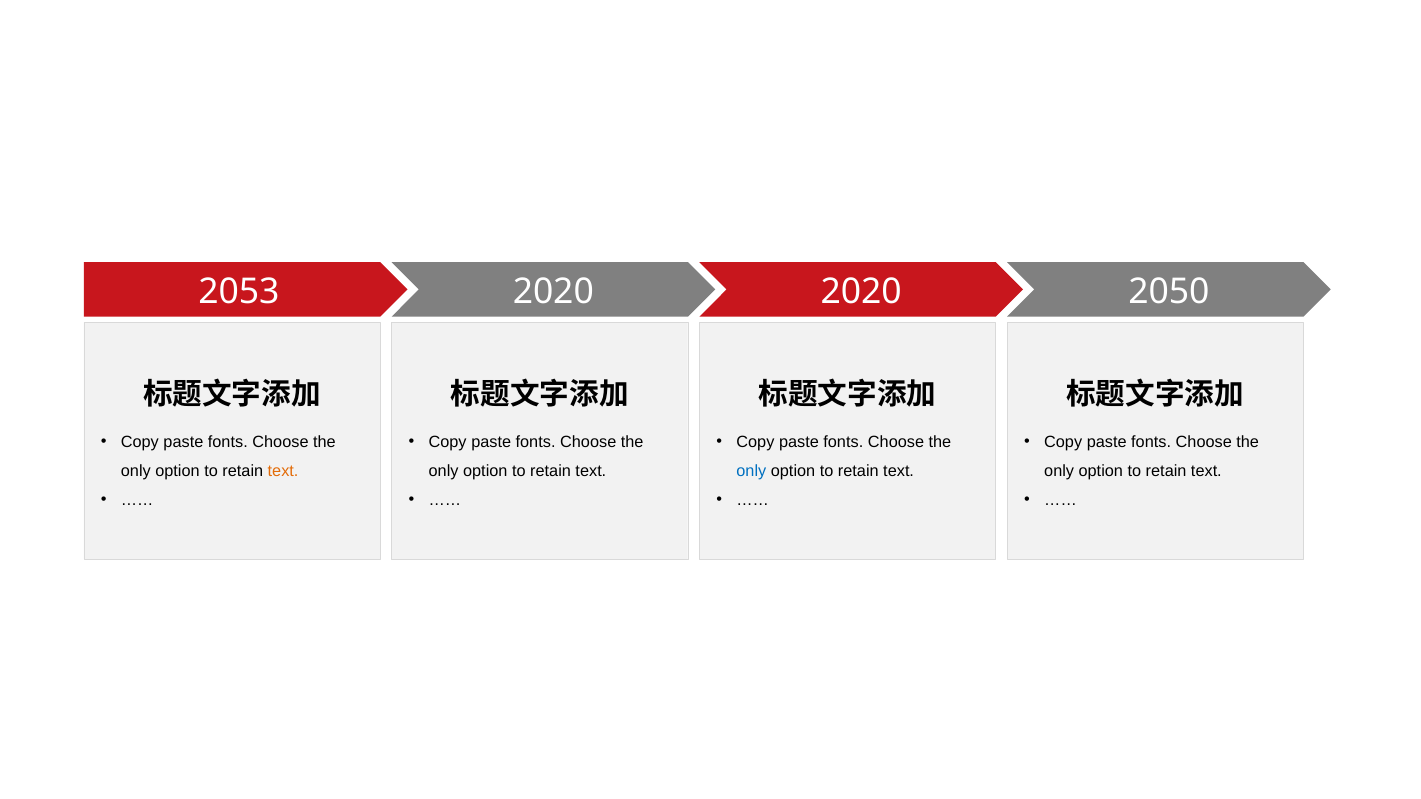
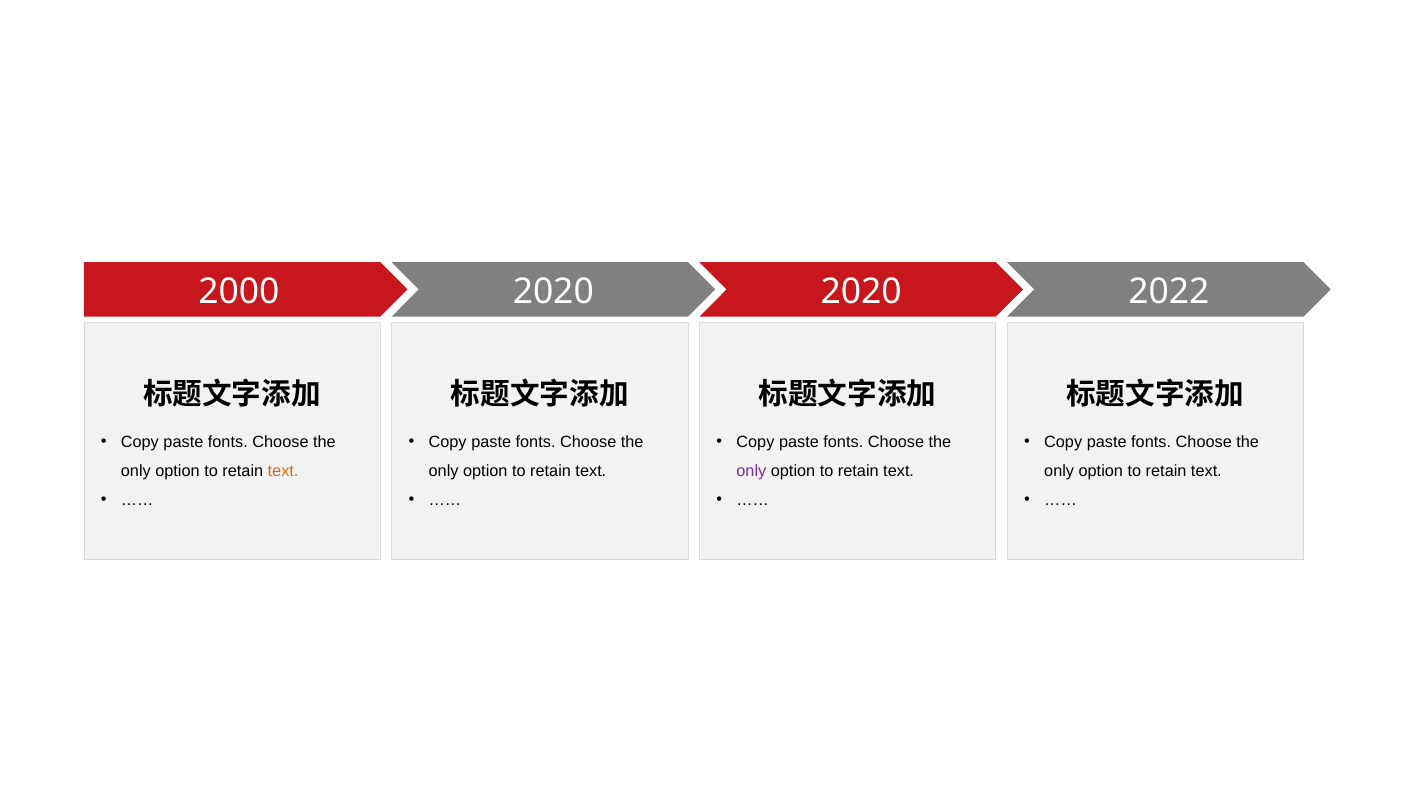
2053: 2053 -> 2000 (239, 292)
2050: 2050 -> 2022 (1169, 292)
only colour: blue -> purple (751, 471)
